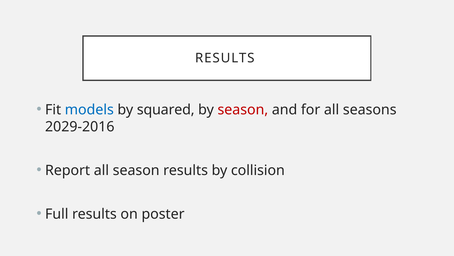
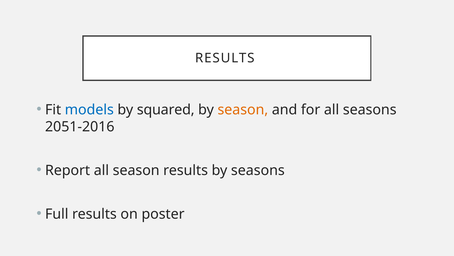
season colour: red -> orange (243, 109)
2029-2016: 2029-2016 -> 2051-2016 (80, 126)
by collision: collision -> seasons (258, 170)
